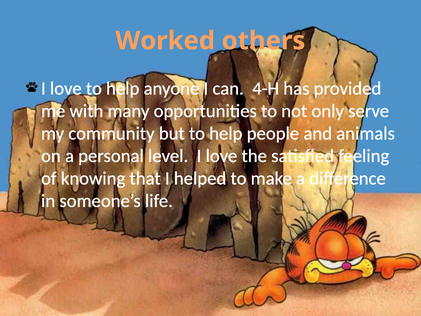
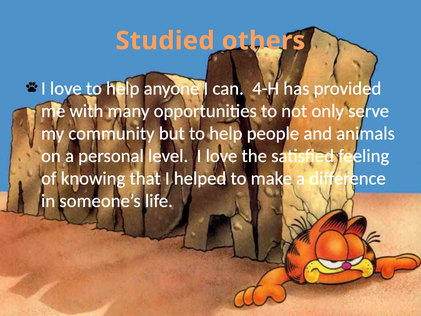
Worked: Worked -> Studied (165, 41)
